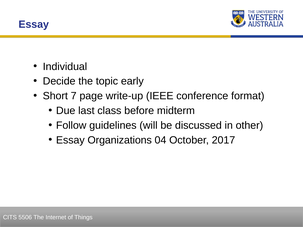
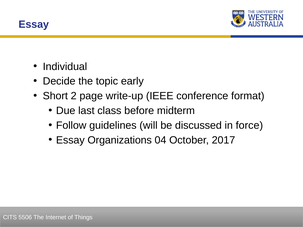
7: 7 -> 2 (74, 96)
other: other -> force (249, 126)
